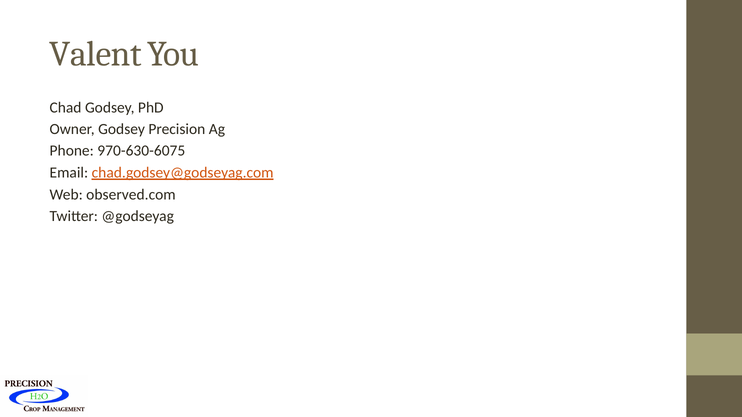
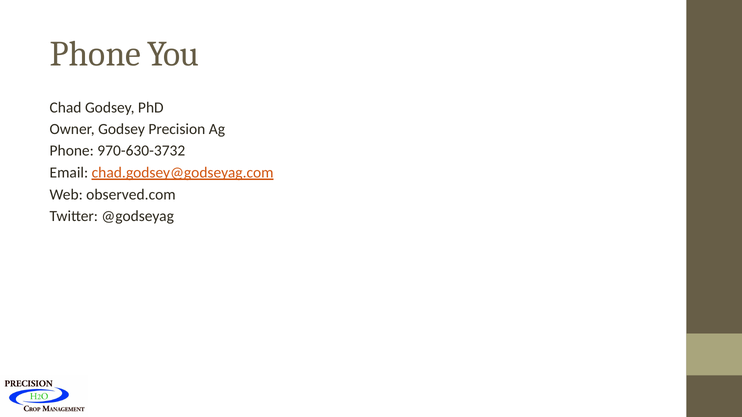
Valent: Valent -> Phone (95, 54)
970-630-6075: 970-630-6075 -> 970-630-3732 (141, 151)
